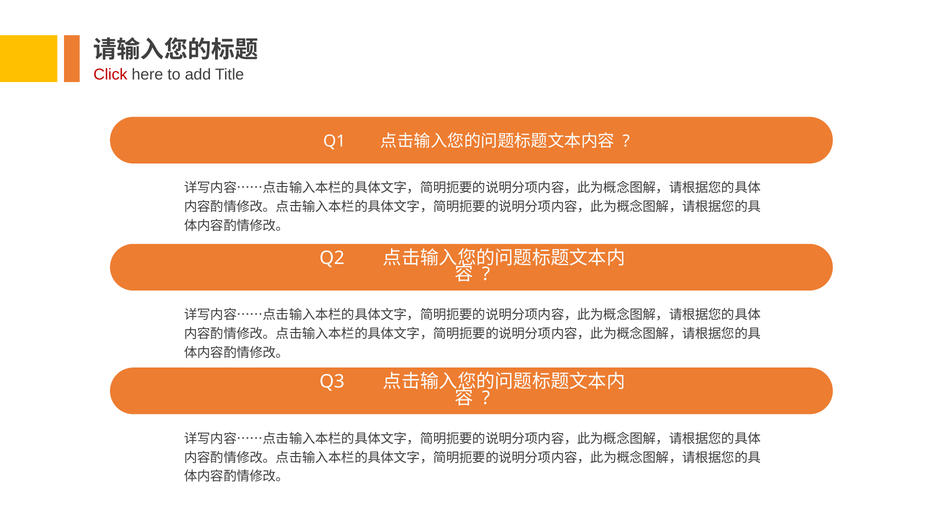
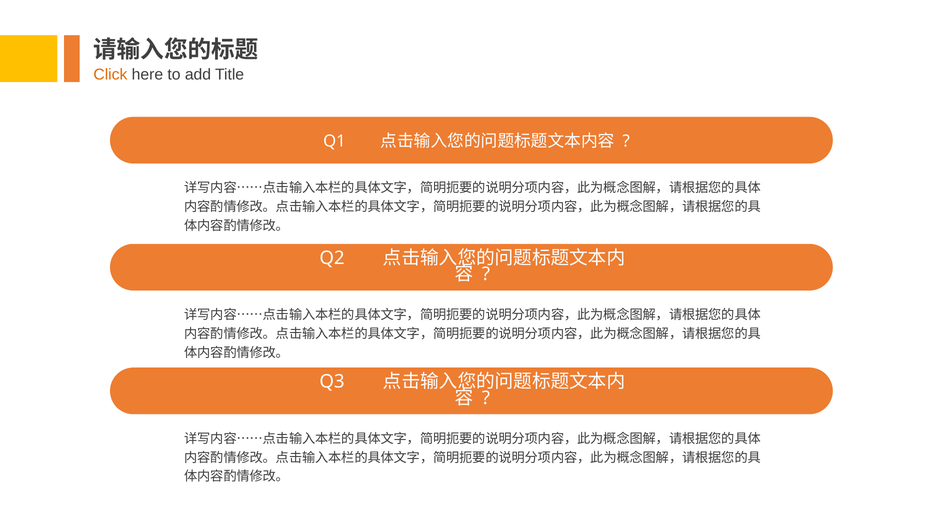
Click colour: red -> orange (110, 75)
